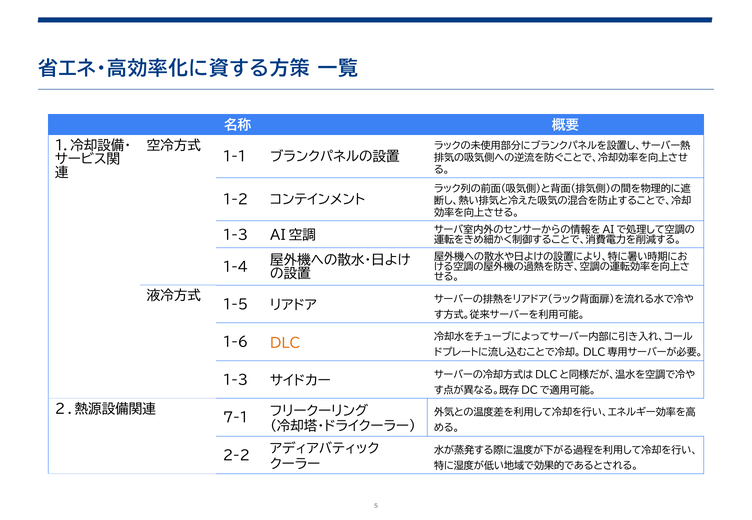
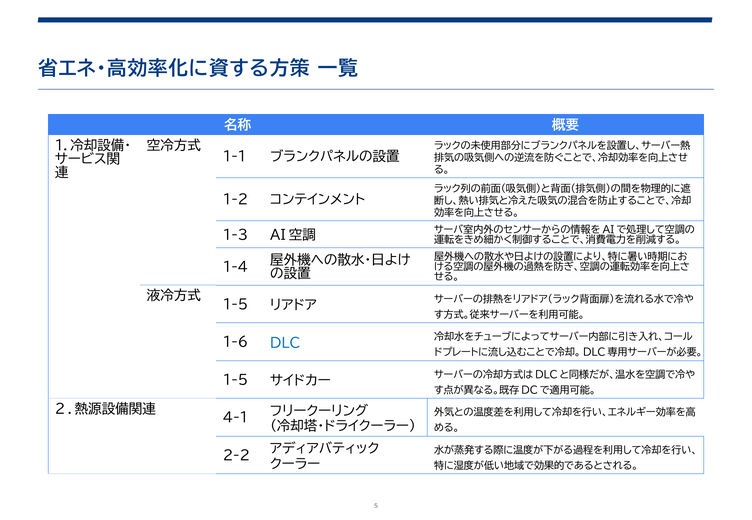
DLC colour: orange -> blue (285, 344)
1-3: 1-3 -> 1-5 (235, 381)
7-1: 7-1 -> 4-1 (236, 418)
